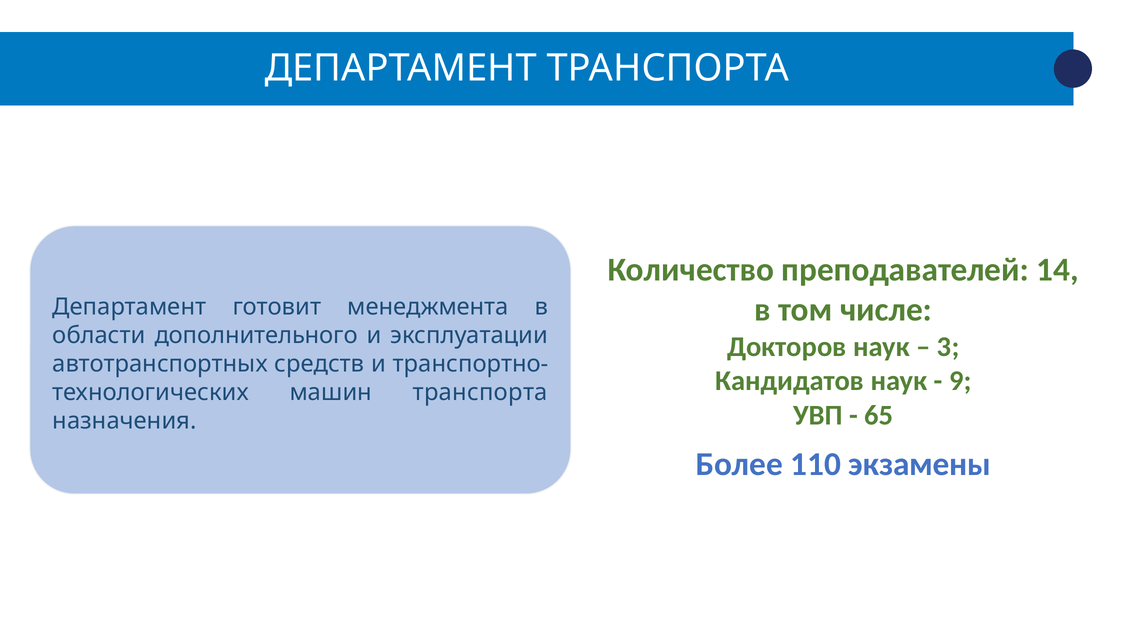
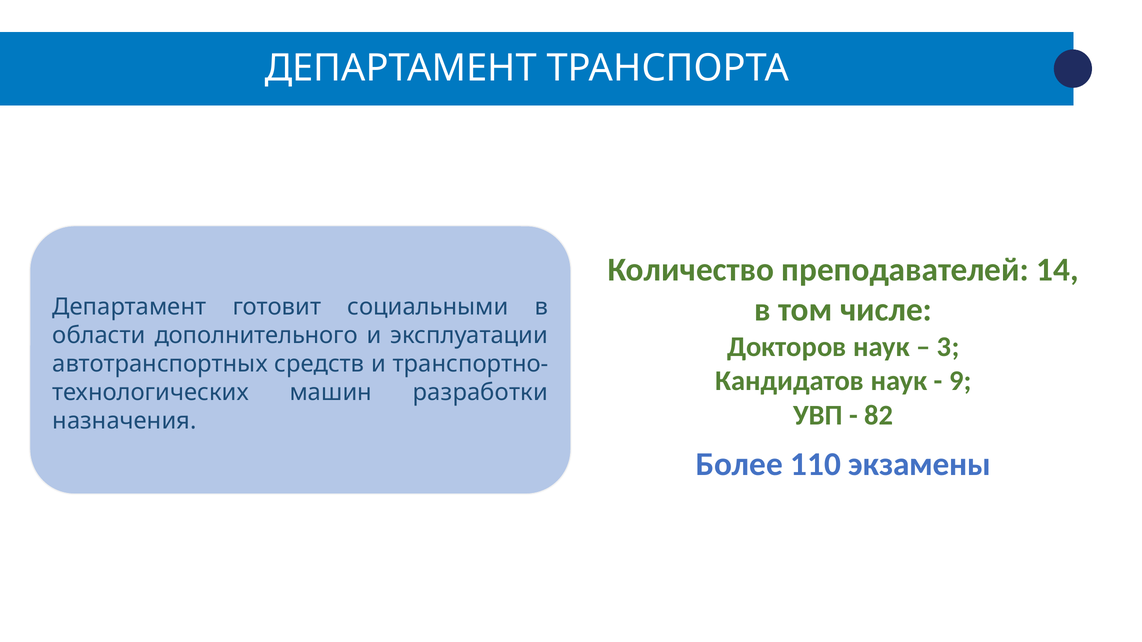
менеджмента: менеджмента -> социальными (428, 307)
машин транспорта: транспорта -> разработки (480, 393)
65: 65 -> 82 (879, 415)
